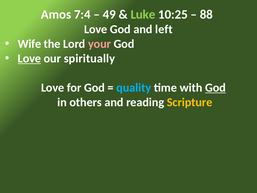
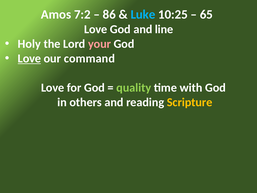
7:4: 7:4 -> 7:2 (82, 14)
49: 49 -> 86 (109, 14)
Luke colour: light green -> light blue (143, 14)
88: 88 -> 65 (206, 14)
left: left -> line (164, 29)
Wife: Wife -> Holy (29, 44)
spiritually: spiritually -> command (89, 58)
quality colour: light blue -> light green (134, 88)
God underline: present -> none (215, 88)
